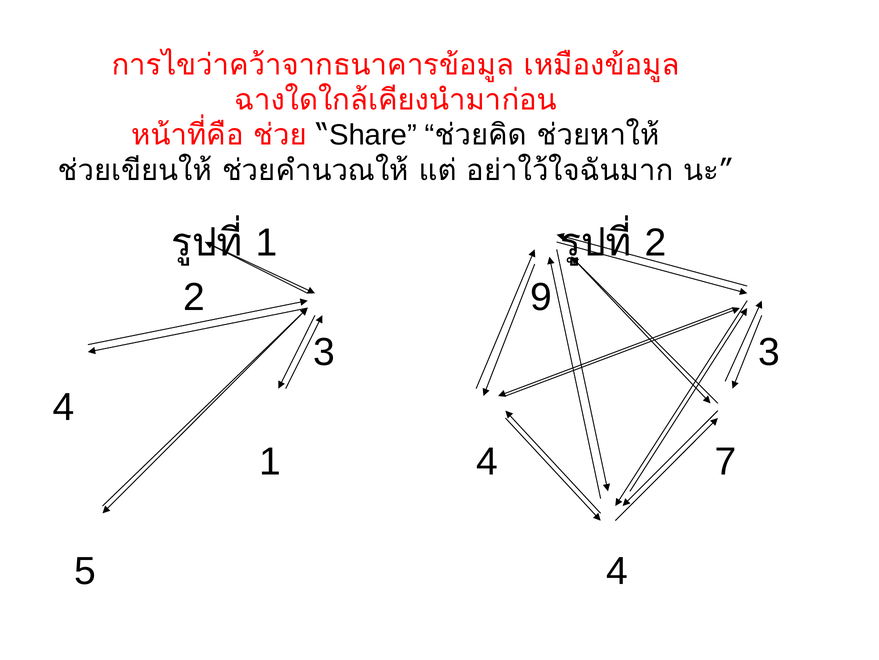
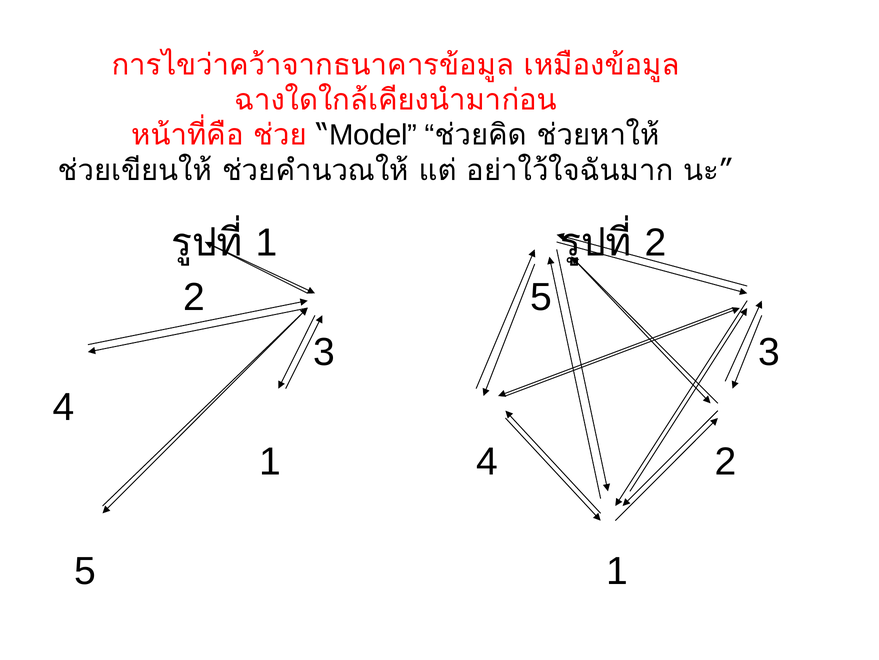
Share: Share -> Model (373, 135)
9: 9 -> 5 (541, 297)
4 7: 7 -> 2 (726, 461)
5 4: 4 -> 1 (617, 571)
